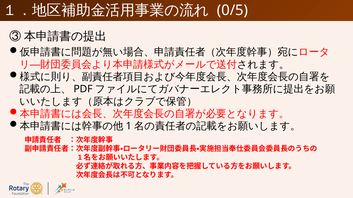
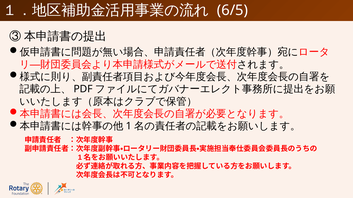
0/5: 0/5 -> 6/5 (232, 10)
